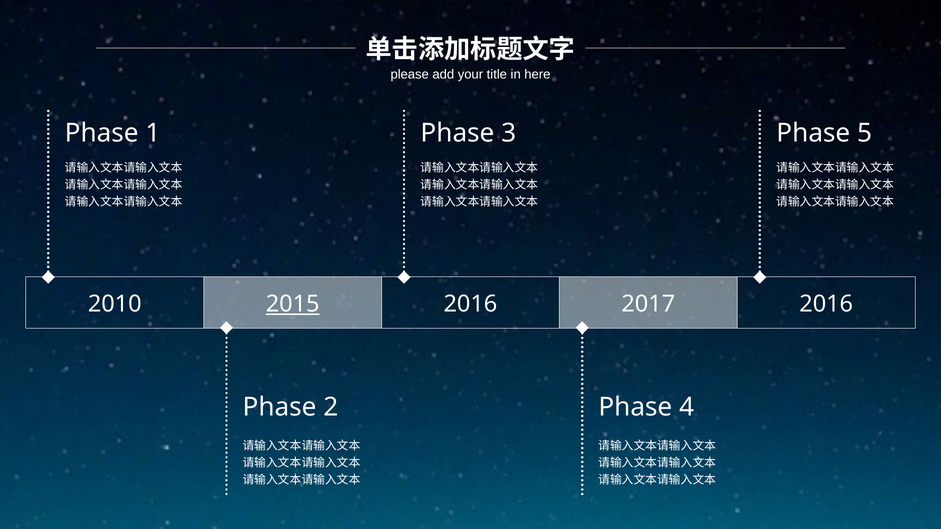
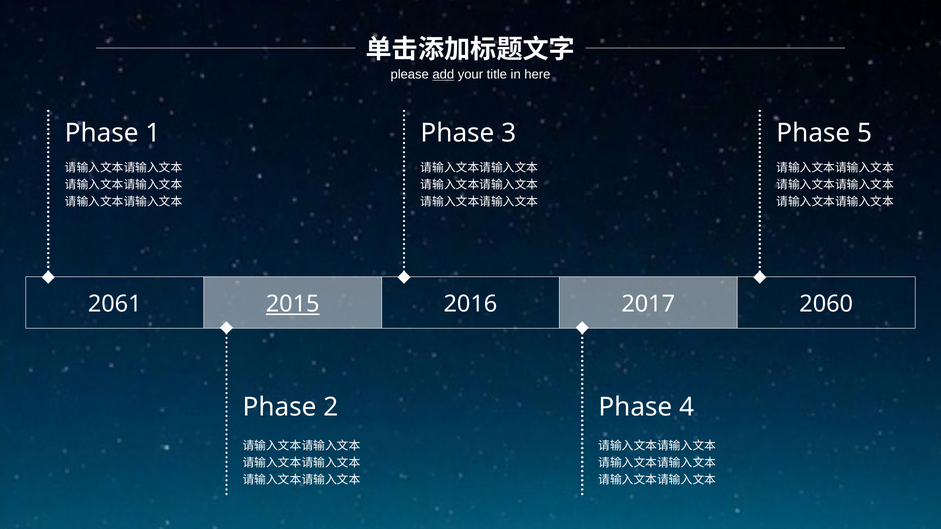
add underline: none -> present (443, 75)
2010: 2010 -> 2061 (115, 304)
2017 2016: 2016 -> 2060 (826, 304)
